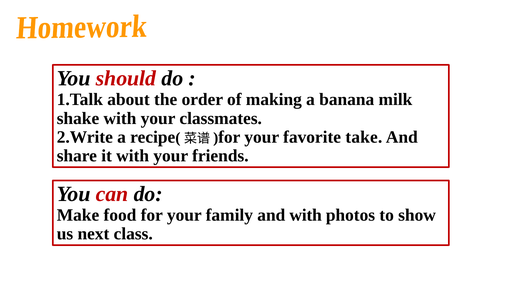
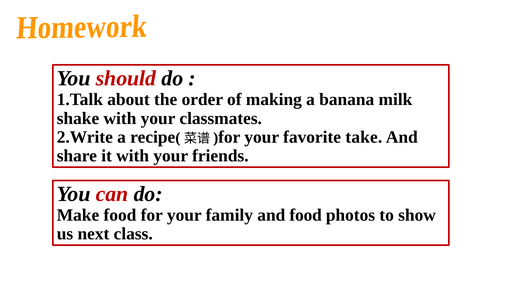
and with: with -> food (306, 215)
